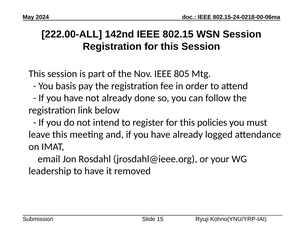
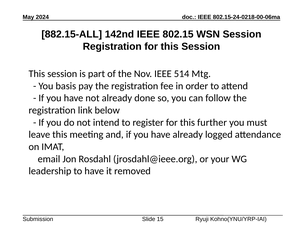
222.00-ALL: 222.00-ALL -> 882.15-ALL (72, 34)
805: 805 -> 514 (182, 74)
policies: policies -> further (212, 122)
